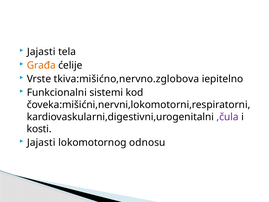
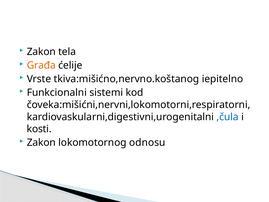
Jajasti: Jajasti -> Zakon (41, 52)
tkiva:mišićno,nervno.zglobova: tkiva:mišićno,nervno.zglobova -> tkiva:mišićno,nervno.koštanog (126, 79)
,čula colour: purple -> blue (228, 117)
Jajasti: Jajasti -> Zakon (41, 142)
